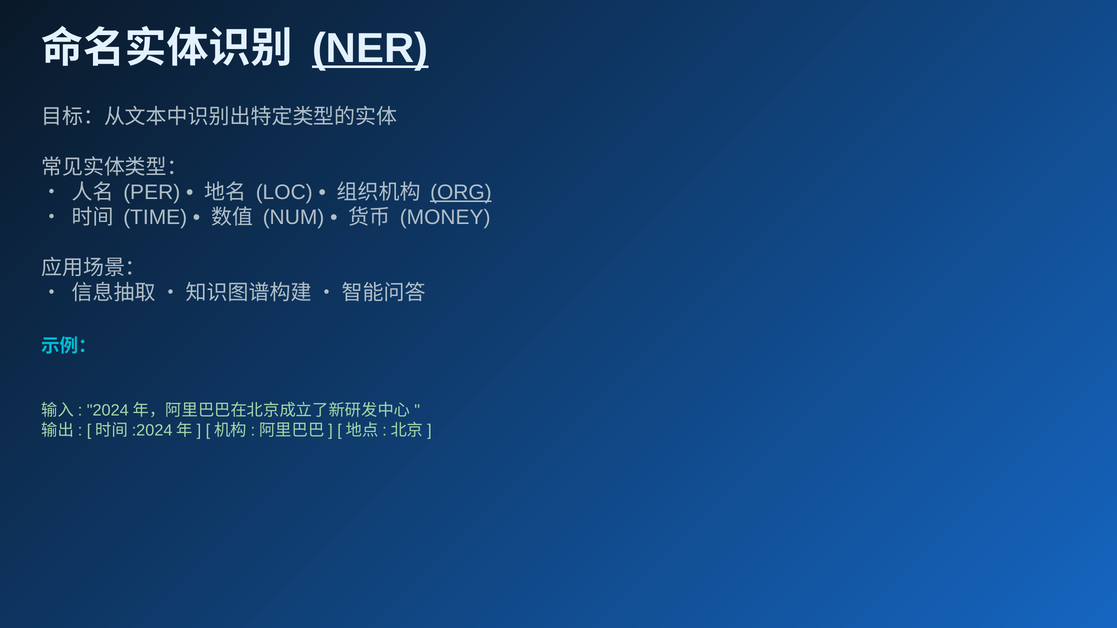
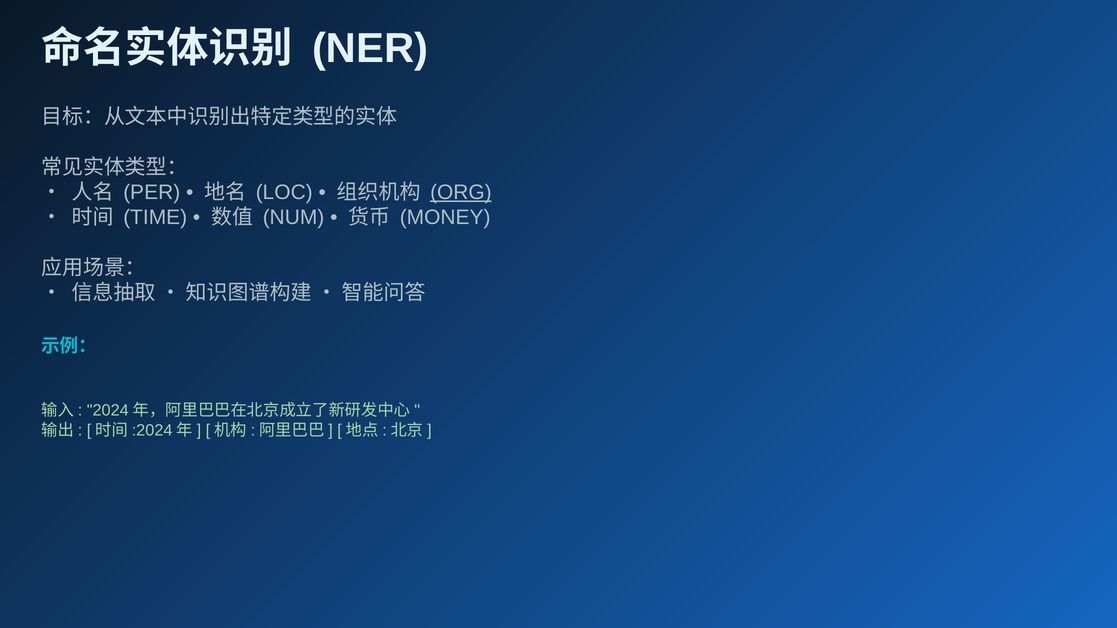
NER underline: present -> none (370, 49)
